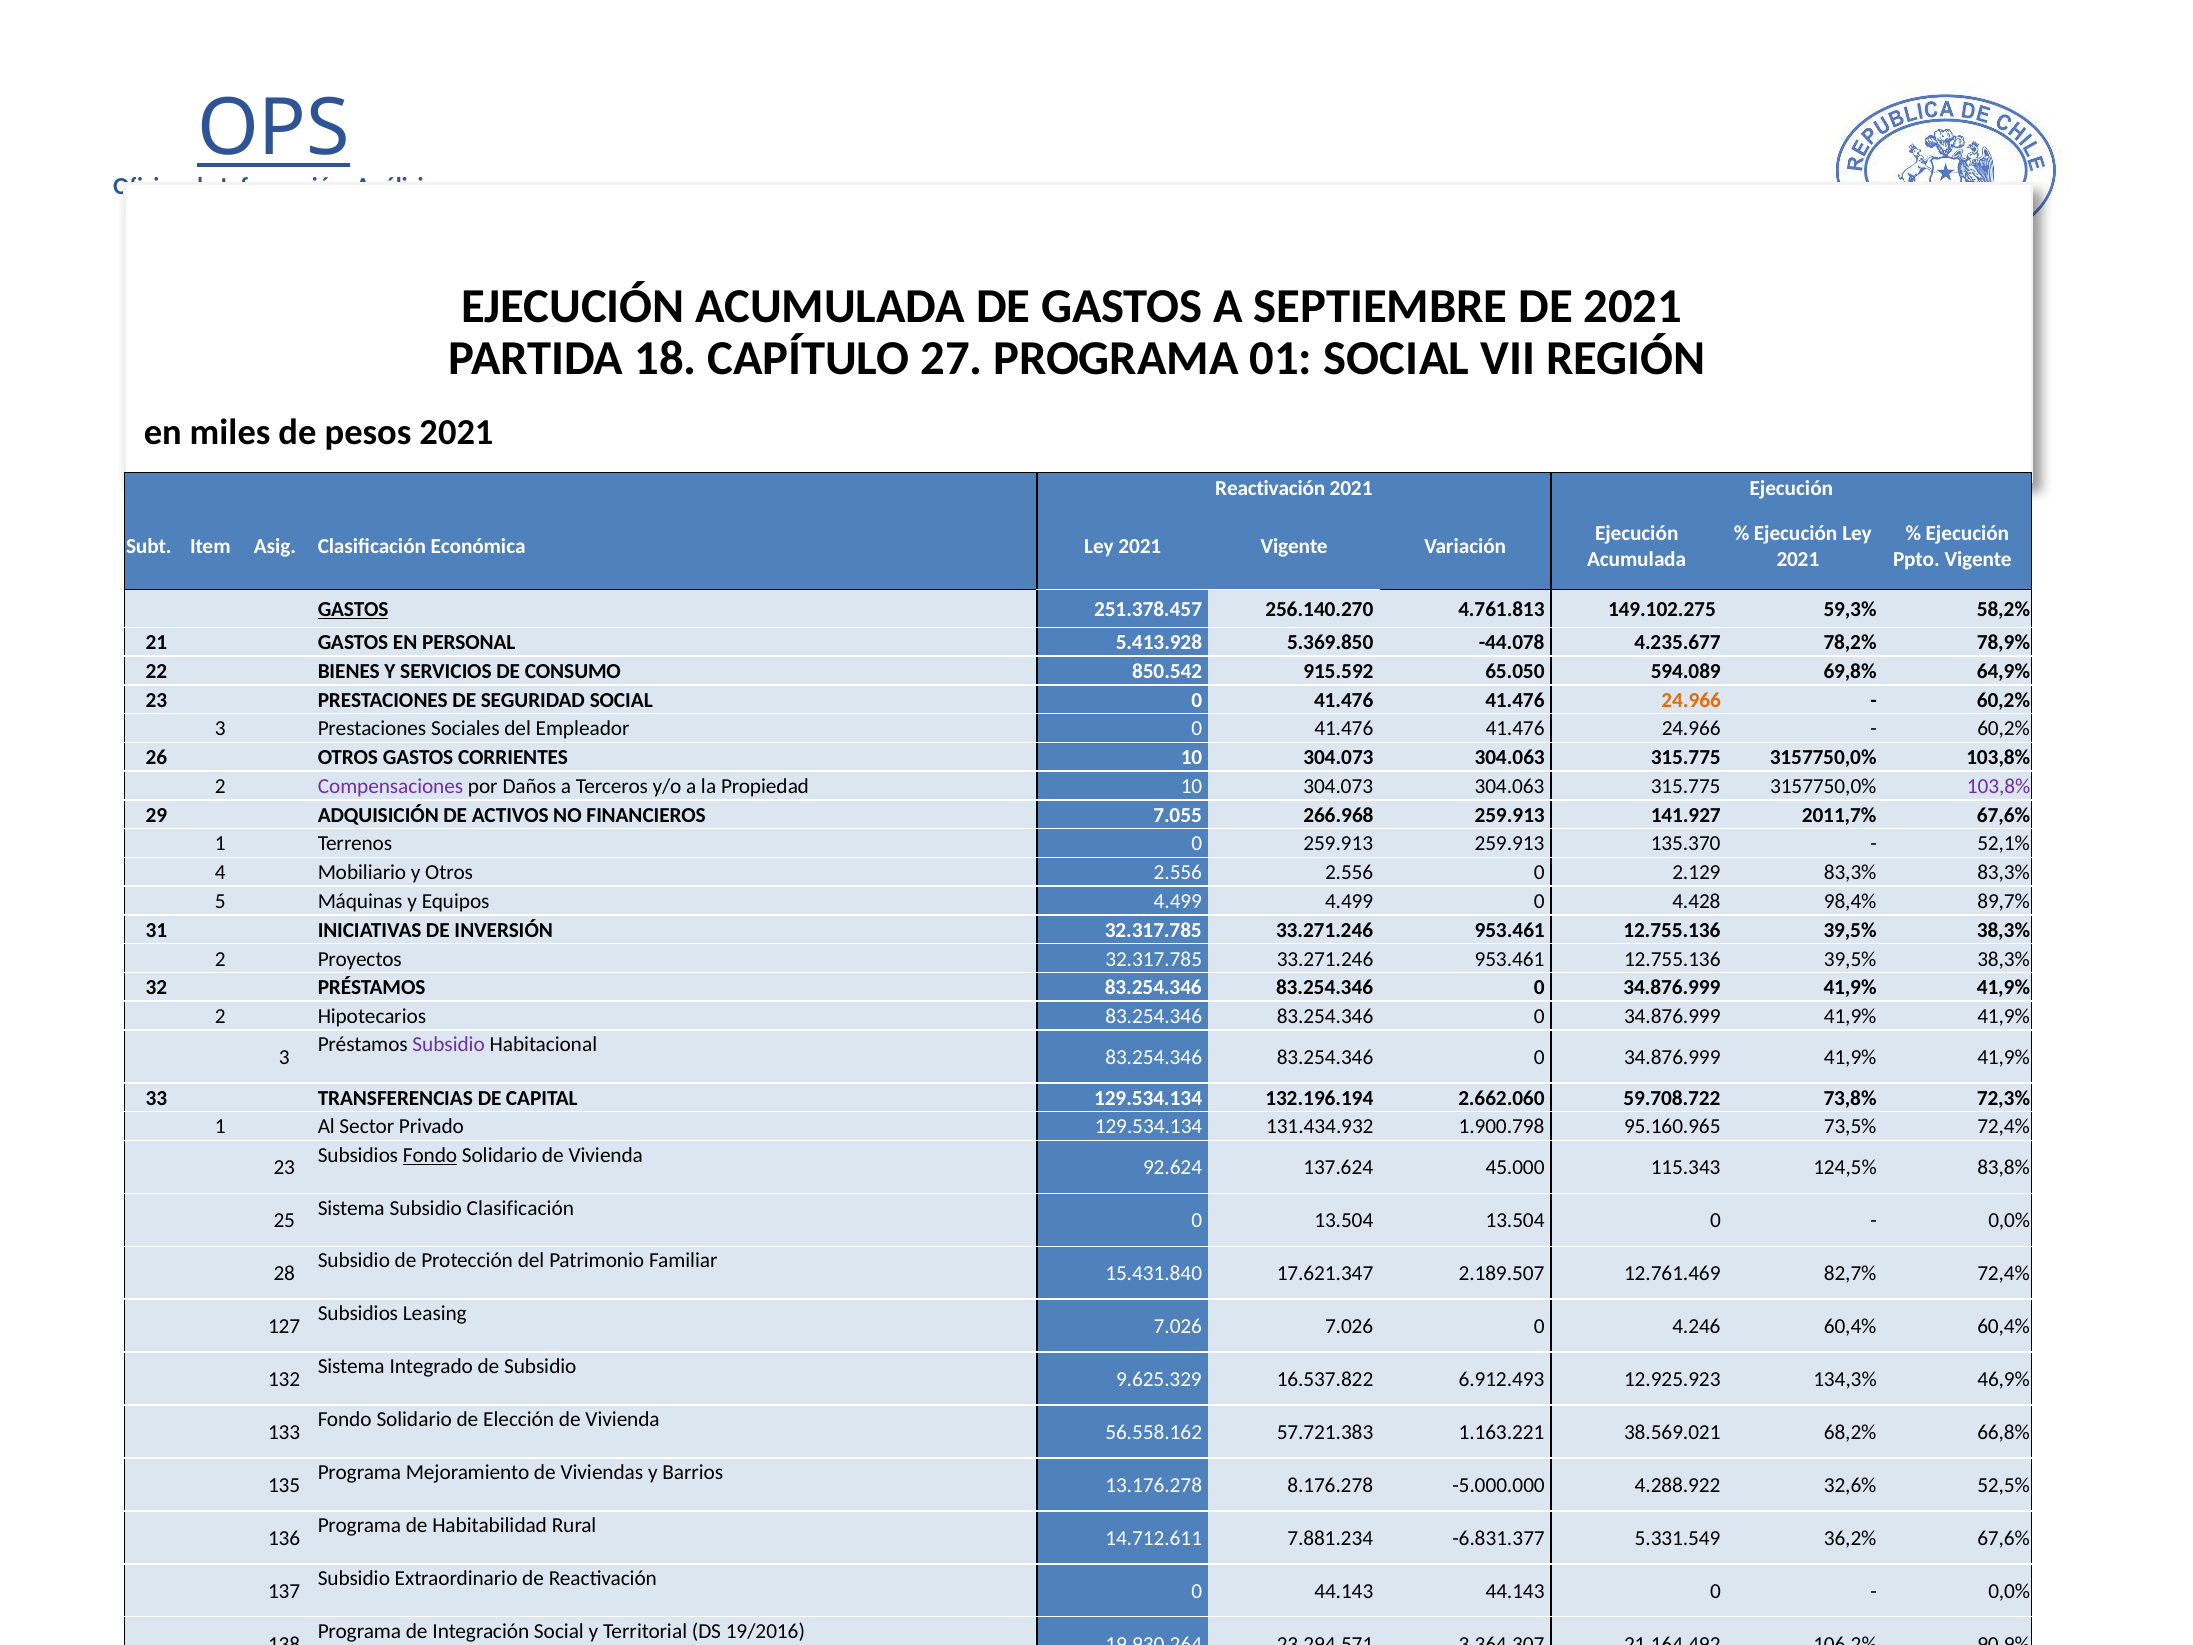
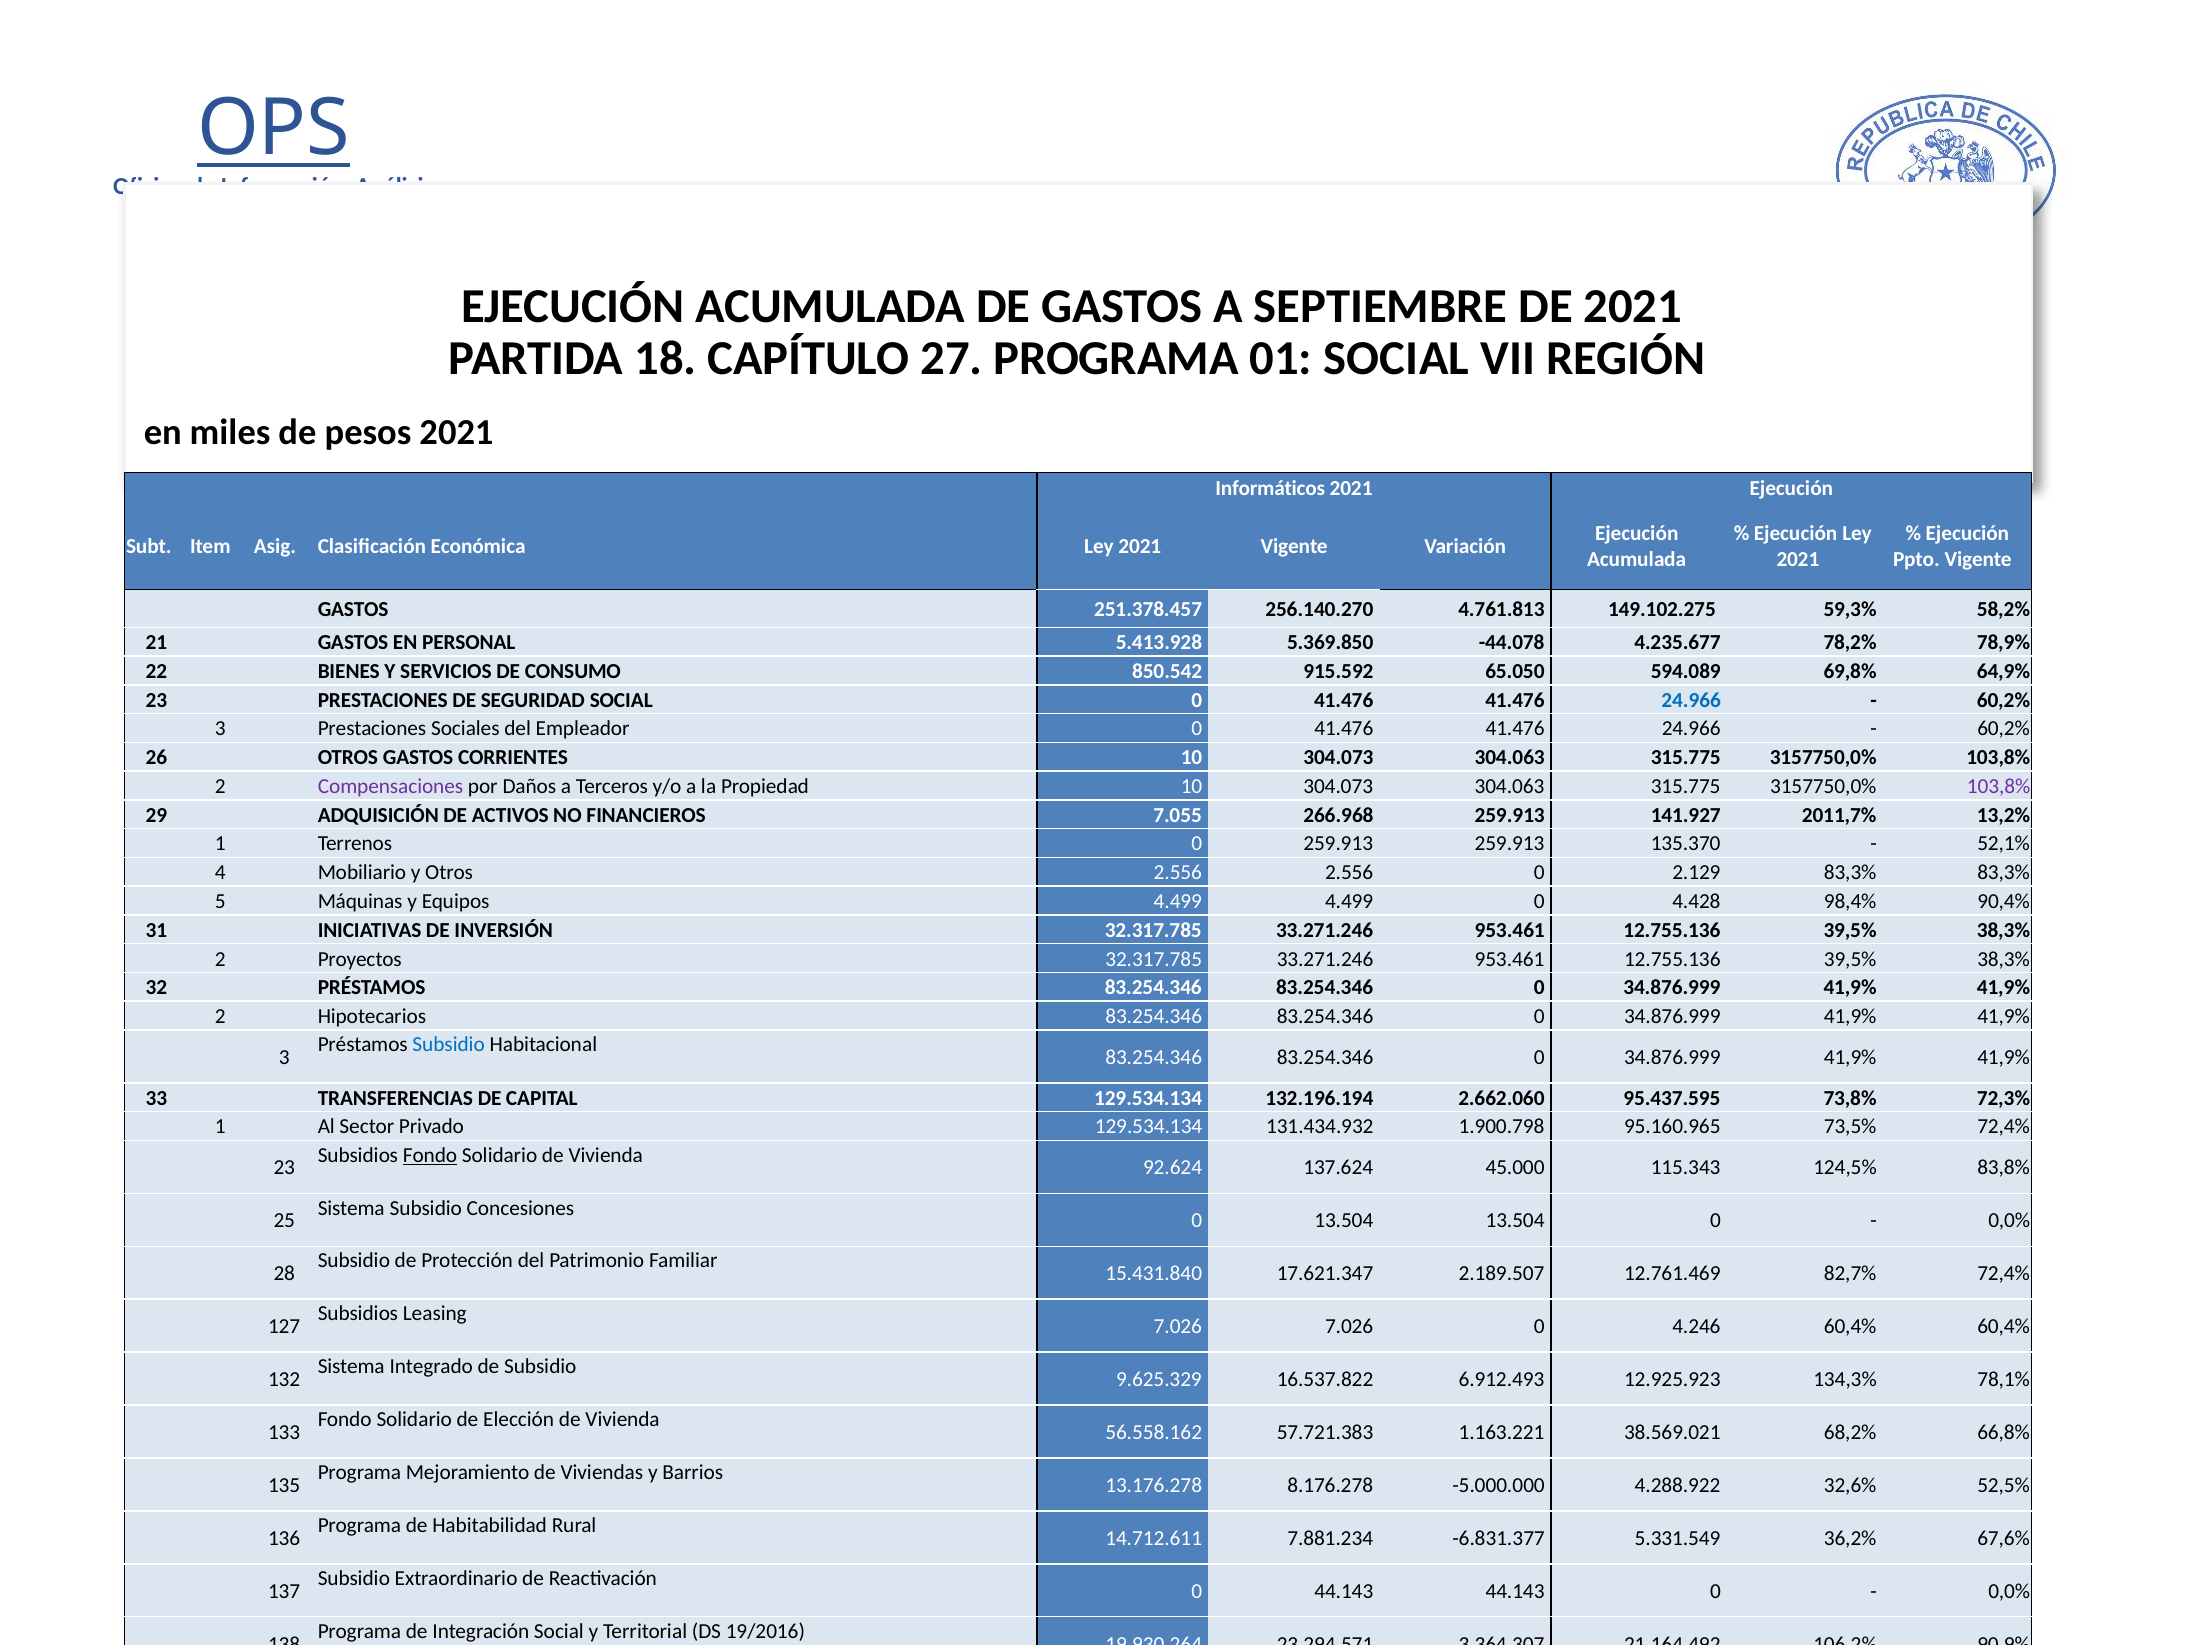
Reactivación: Reactivación -> Informáticos (1270, 488)
GASTOS underline: present -> none (353, 609)
24.966 colour: orange -> blue (1691, 700)
2011,7% 67,6%: 67,6% -> 13,2% (2004, 815)
89,7%: 89,7% -> 90,4% (2004, 901)
Subsidio colour: purple -> blue (449, 1044)
59.708.722: 59.708.722 -> 95.437.595 (1672, 1098)
Subsidio Clasificación: Clasificación -> Concesiones (520, 1208)
46,9%: 46,9% -> 78,1% (2004, 1379)
